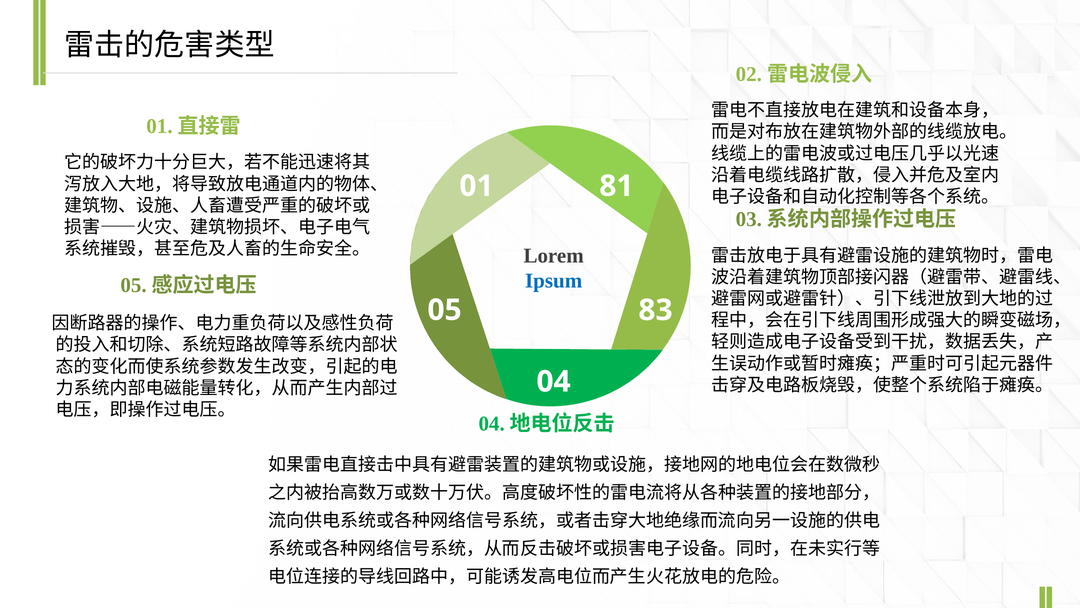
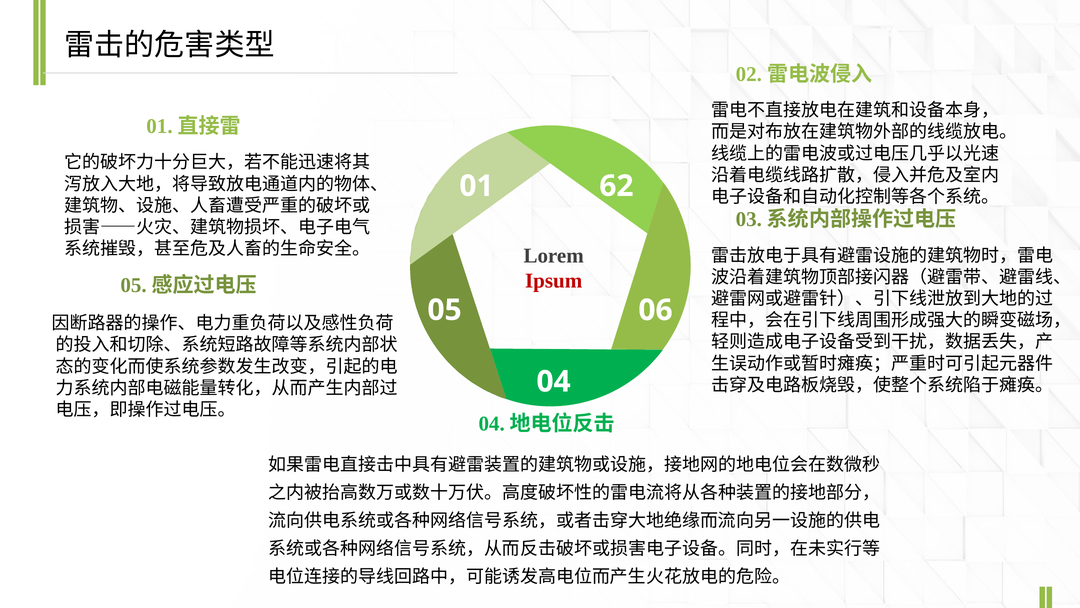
81: 81 -> 62 (616, 186)
Ipsum colour: blue -> red (554, 281)
83: 83 -> 06 (656, 310)
